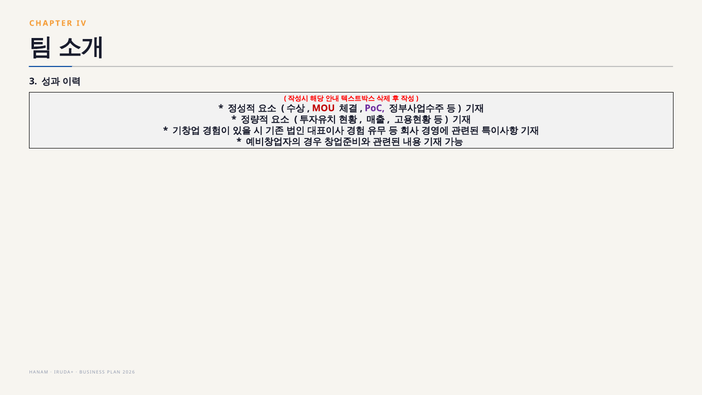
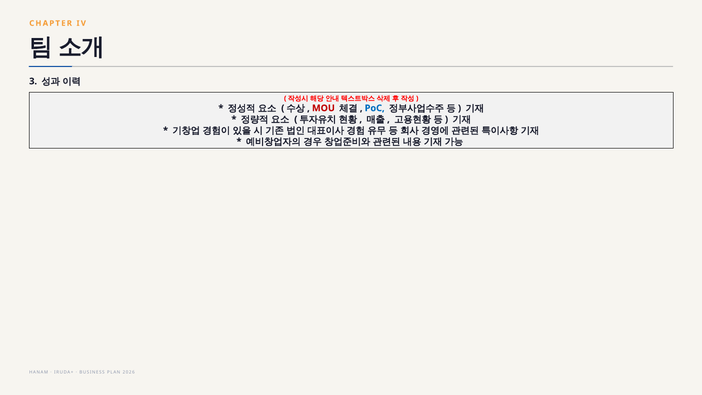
PoC colour: purple -> blue (375, 108)
